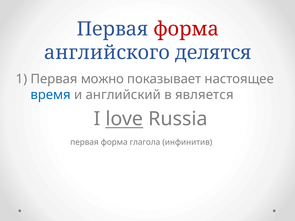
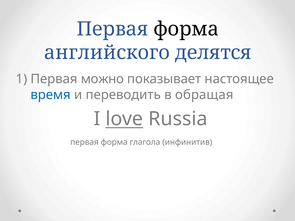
форма colour: red -> black (186, 29)
английский: английский -> переводить (123, 95)
является: является -> обращая (204, 95)
